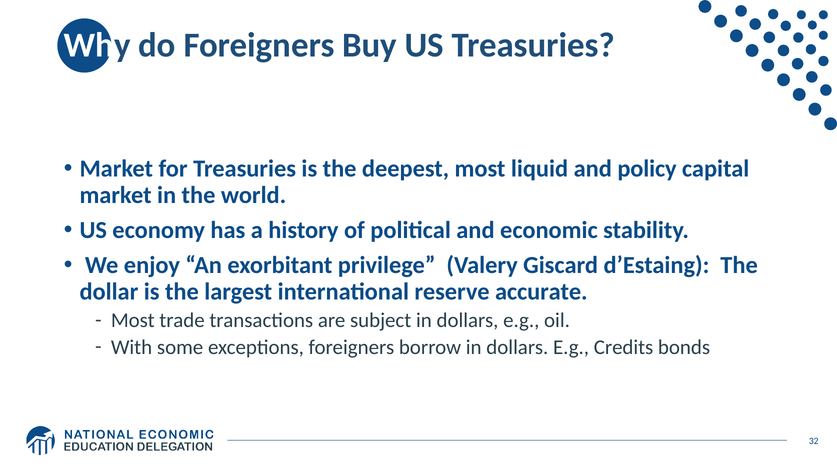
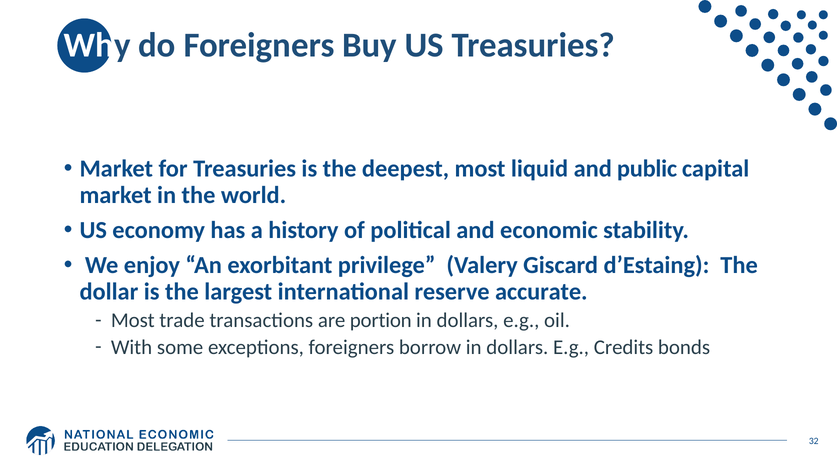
policy: policy -> public (647, 169)
subject: subject -> portion (381, 320)
